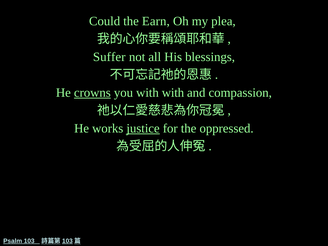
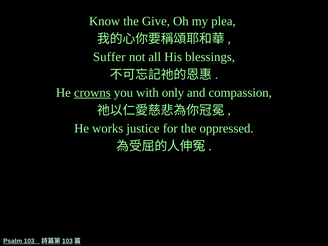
Could: Could -> Know (105, 21)
Earn: Earn -> Give (156, 21)
with with: with -> only (173, 93)
justice underline: present -> none (143, 128)
